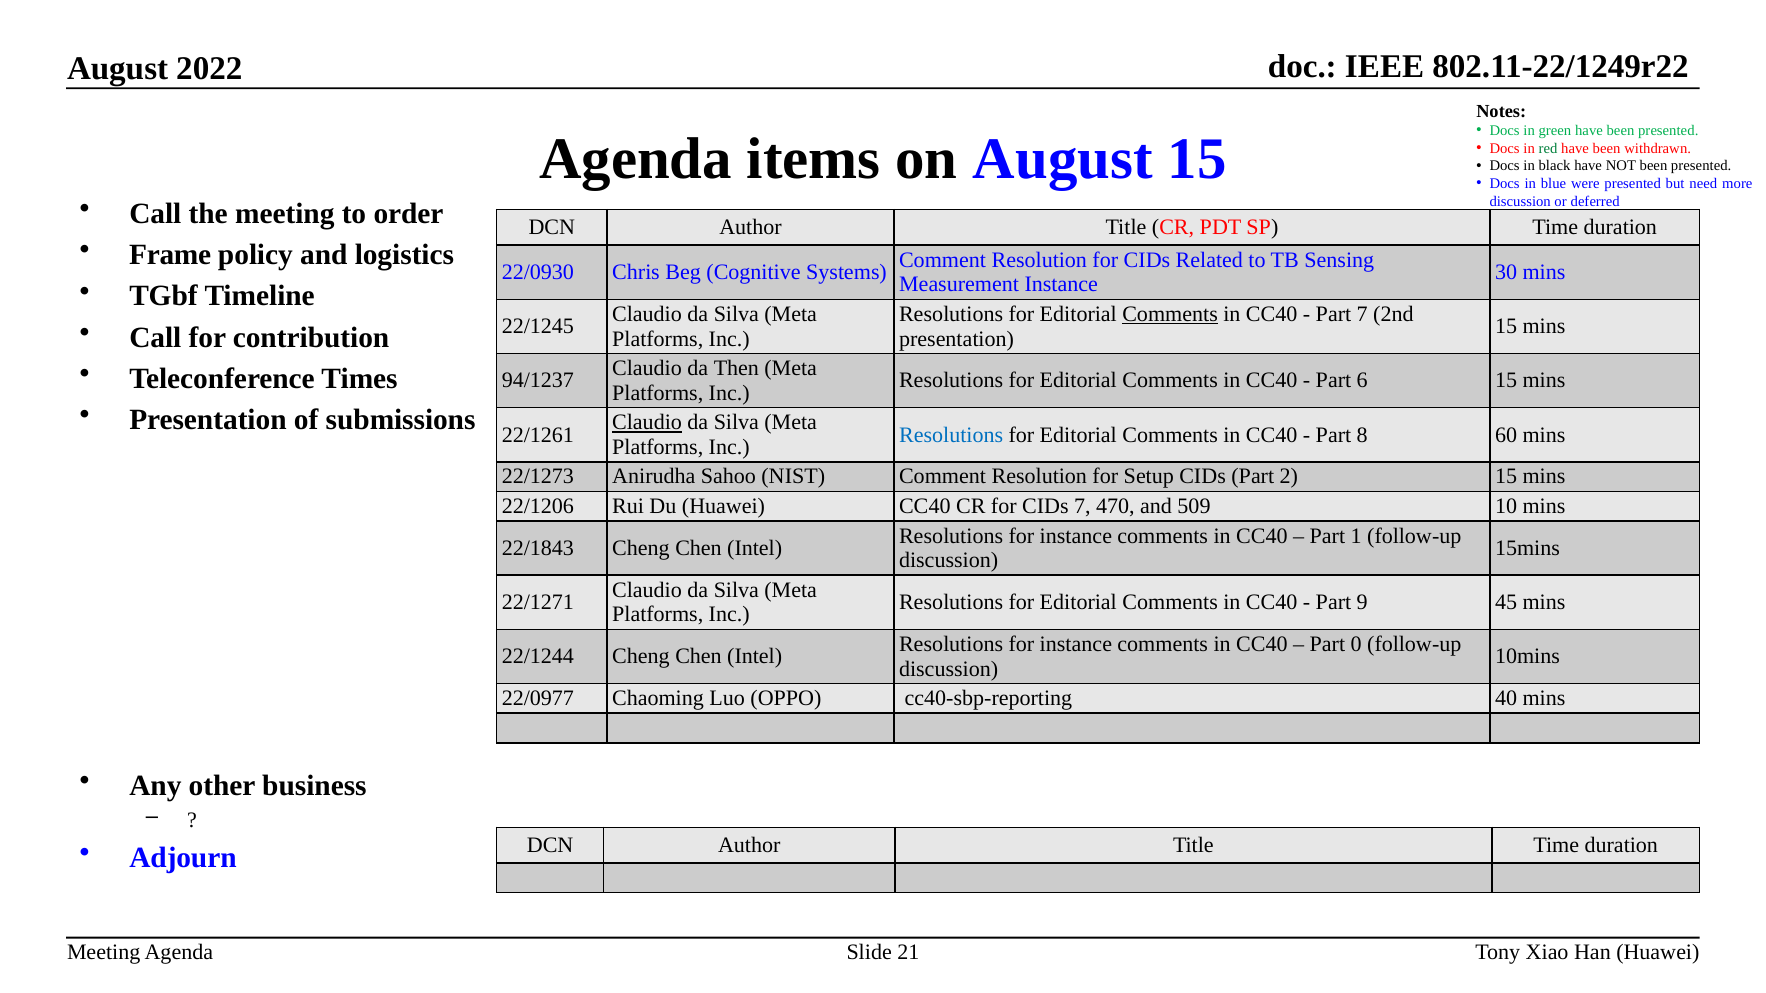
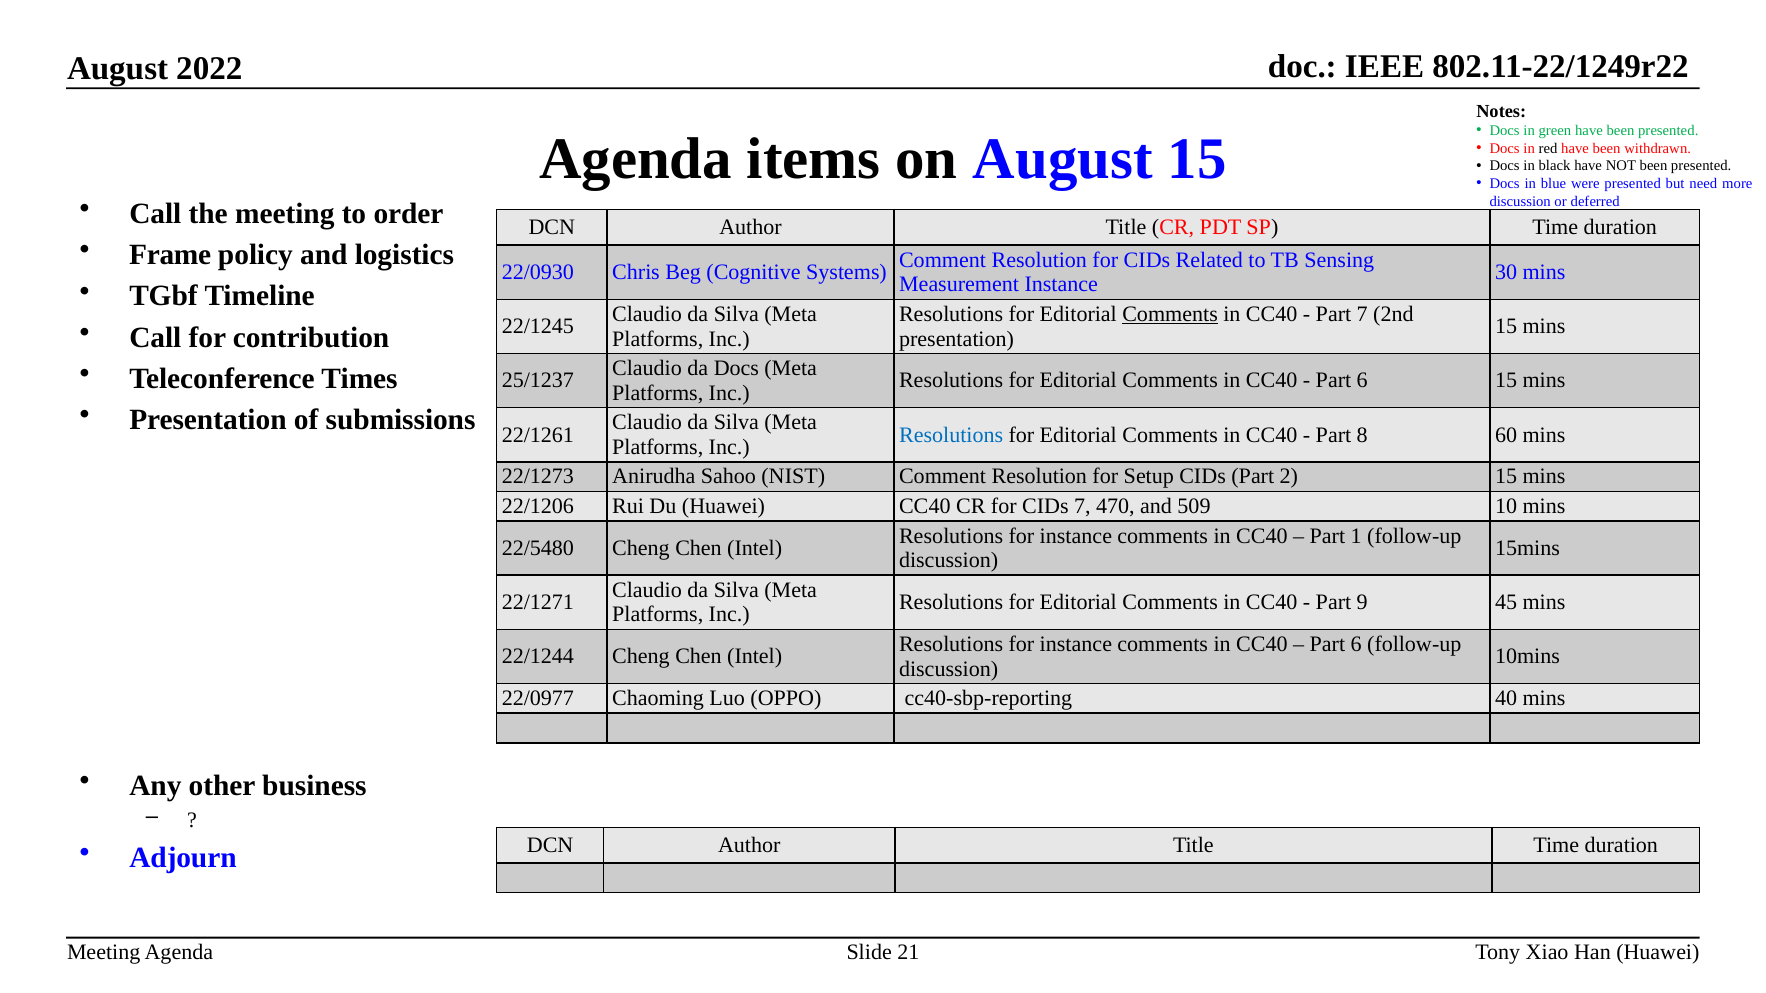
red colour: green -> black (1548, 149)
da Then: Then -> Docs (736, 369)
94/1237: 94/1237 -> 25/1237 (538, 381)
Claudio underline: present -> none (647, 423)
22/1843: 22/1843 -> 22/5480 (538, 548)
0: 0 -> 6 (1356, 645)
